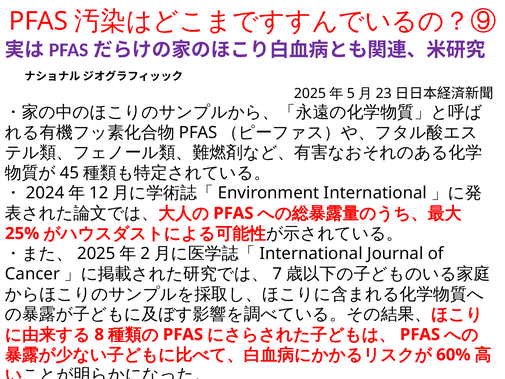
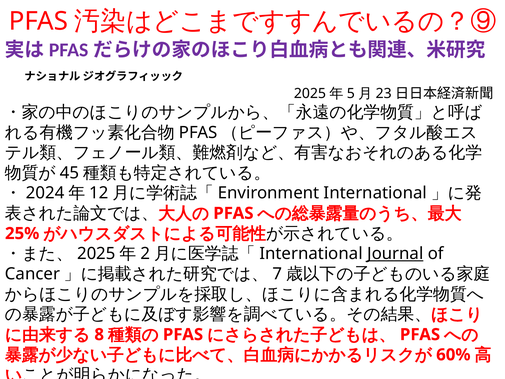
Journal underline: none -> present (395, 254)
